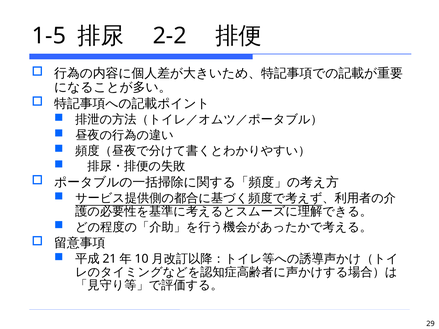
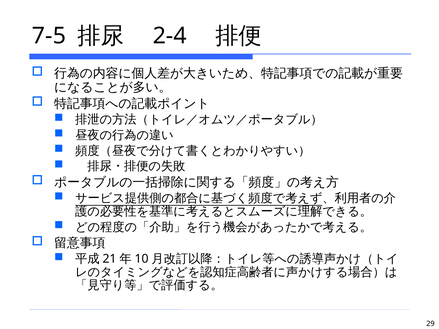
1-5: 1-5 -> 7-5 (49, 36)
2-2: 2-2 -> 2-4 (170, 36)
